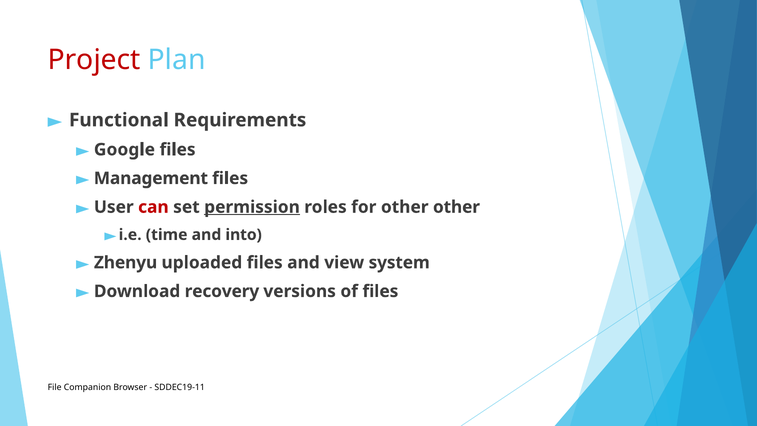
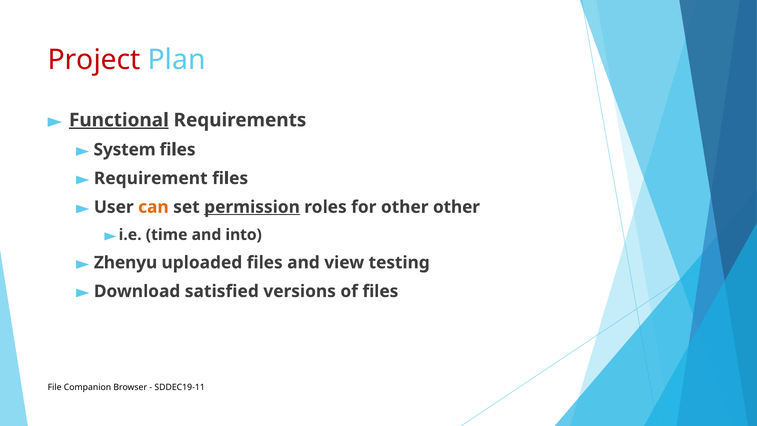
Functional underline: none -> present (119, 120)
Google: Google -> System (125, 150)
Management: Management -> Requirement (151, 178)
can colour: red -> orange (153, 207)
system: system -> testing (399, 262)
recovery: recovery -> satisfied (222, 291)
